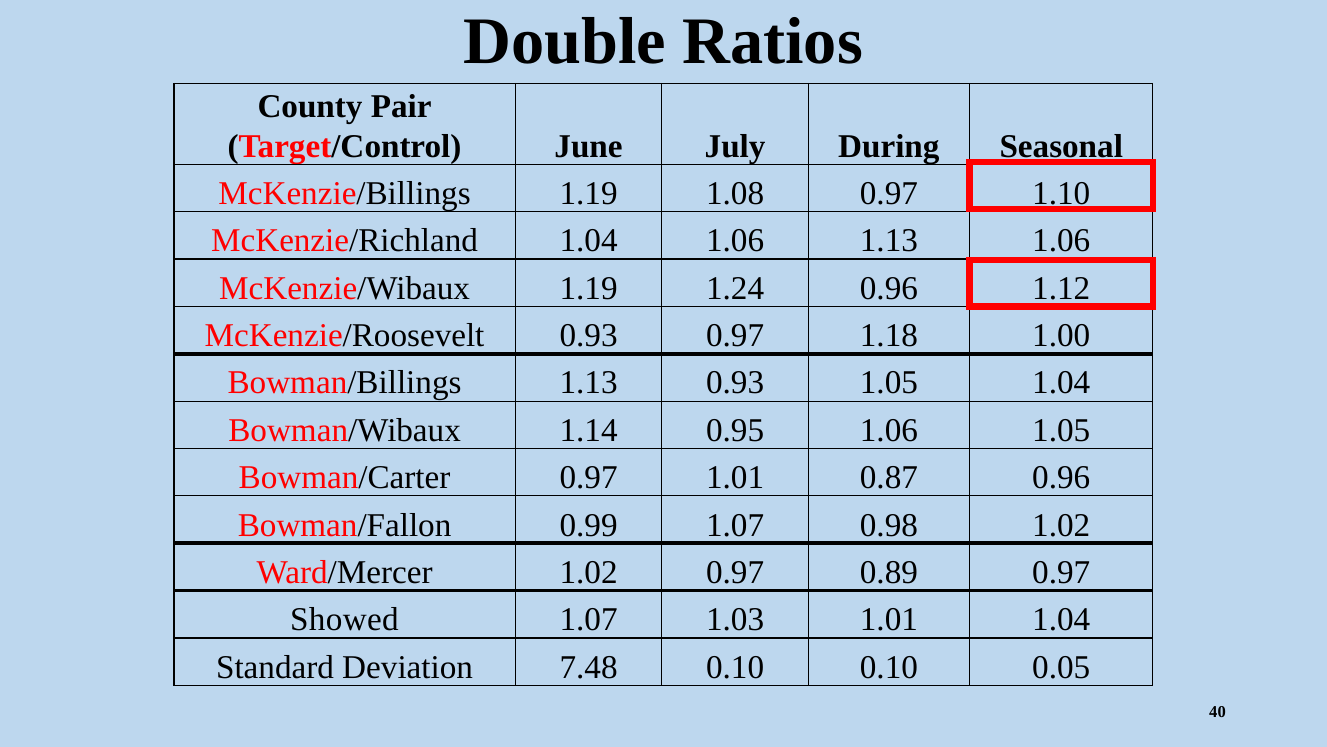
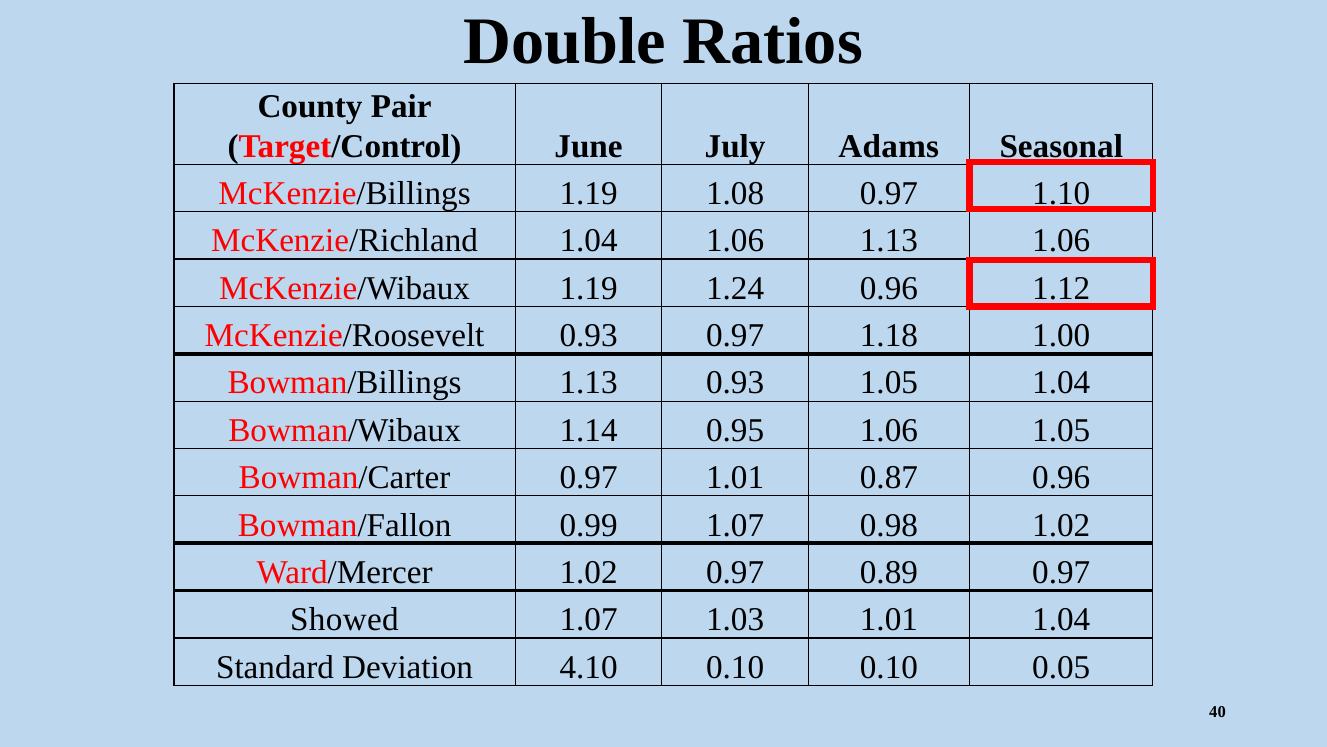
During: During -> Adams (889, 146)
7.48: 7.48 -> 4.10 (589, 667)
